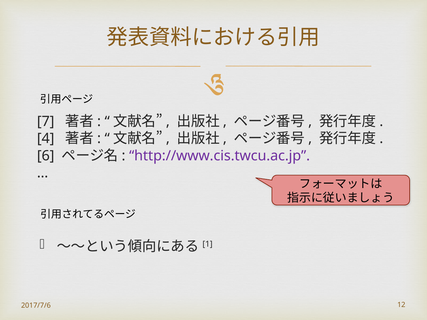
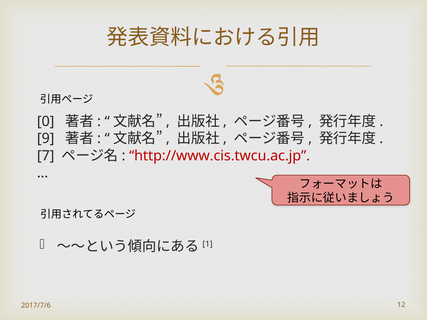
7: 7 -> 0 (46, 122)
4: 4 -> 9 (46, 139)
6: 6 -> 7 (46, 156)
http://www.cis.twcu.ac.jp colour: purple -> red (220, 156)
